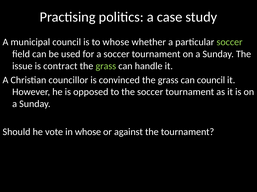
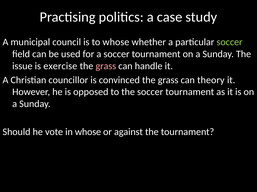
contract: contract -> exercise (60, 66)
grass colour: light green -> pink (106, 66)
can council: council -> theory (211, 80)
